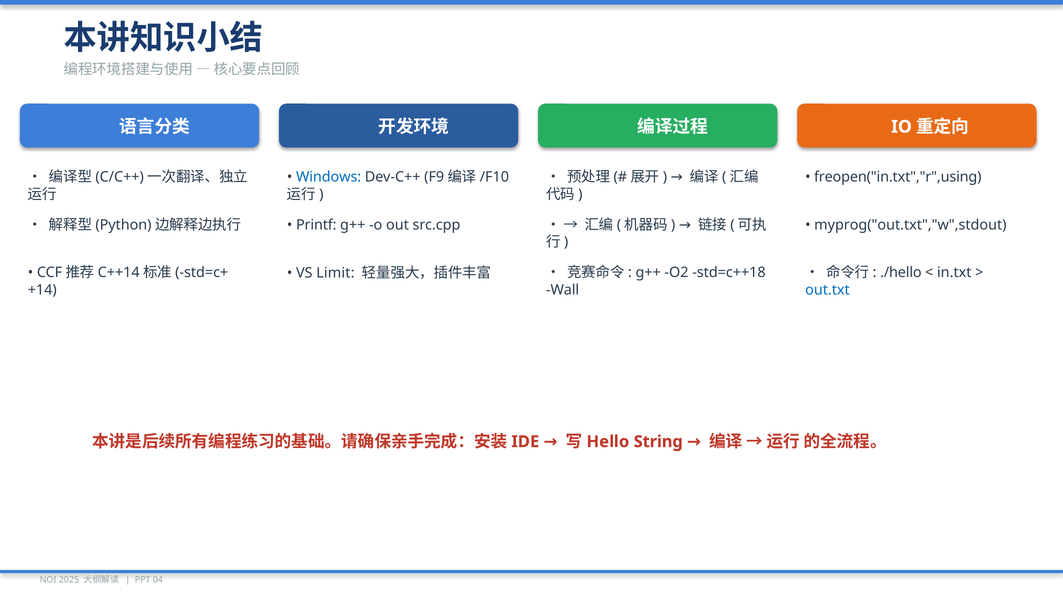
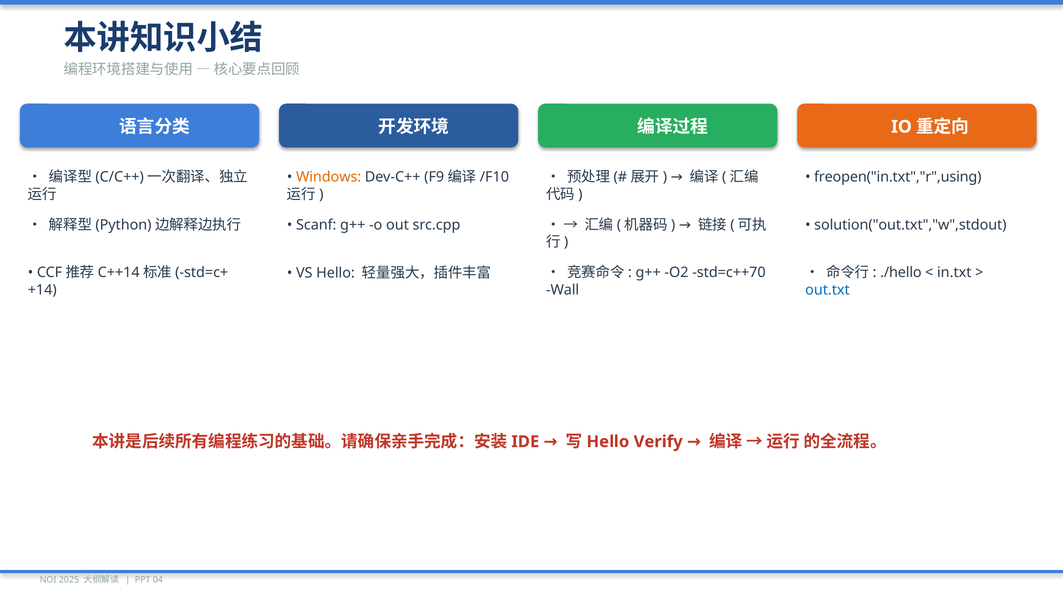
Windows colour: blue -> orange (329, 177)
Printf: Printf -> Scanf (316, 225)
myprog("out.txt","w",stdout: myprog("out.txt","w",stdout -> solution("out.txt","w",stdout (910, 225)
std=c++18: std=c++18 -> std=c++70 (729, 273)
VS Limit: Limit -> Hello (336, 273)
String: String -> Verify (658, 442)
